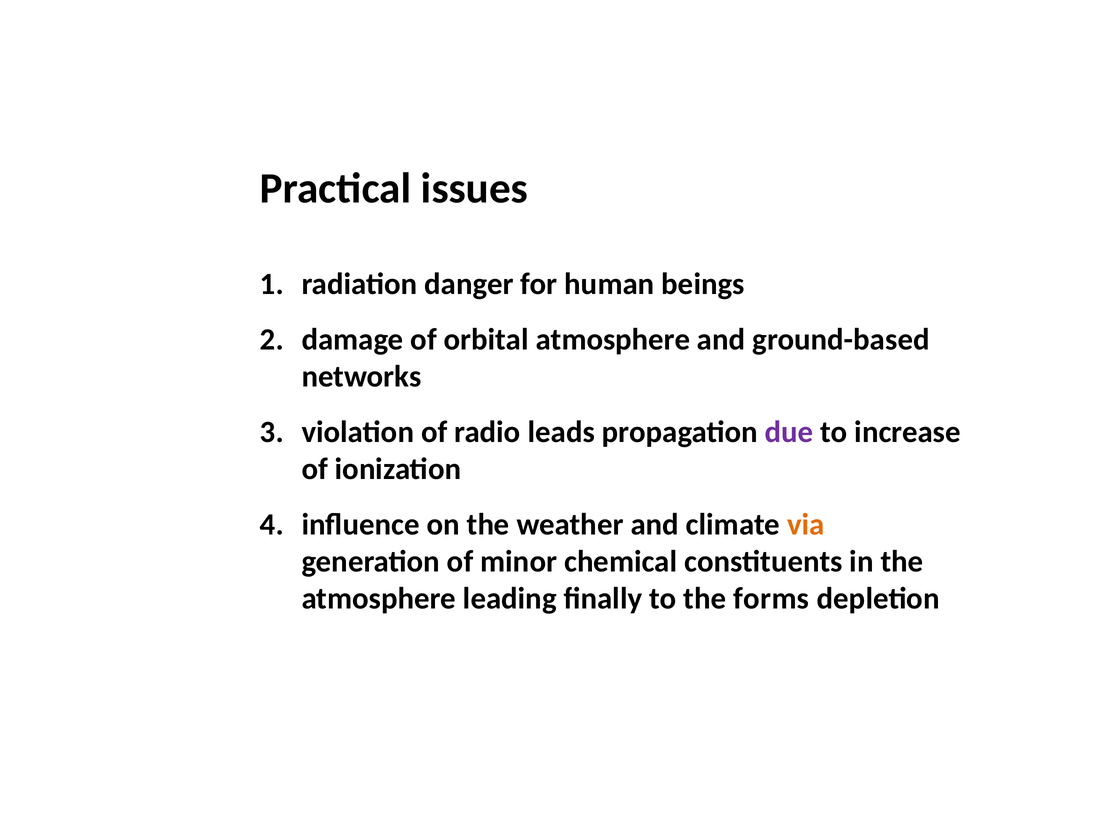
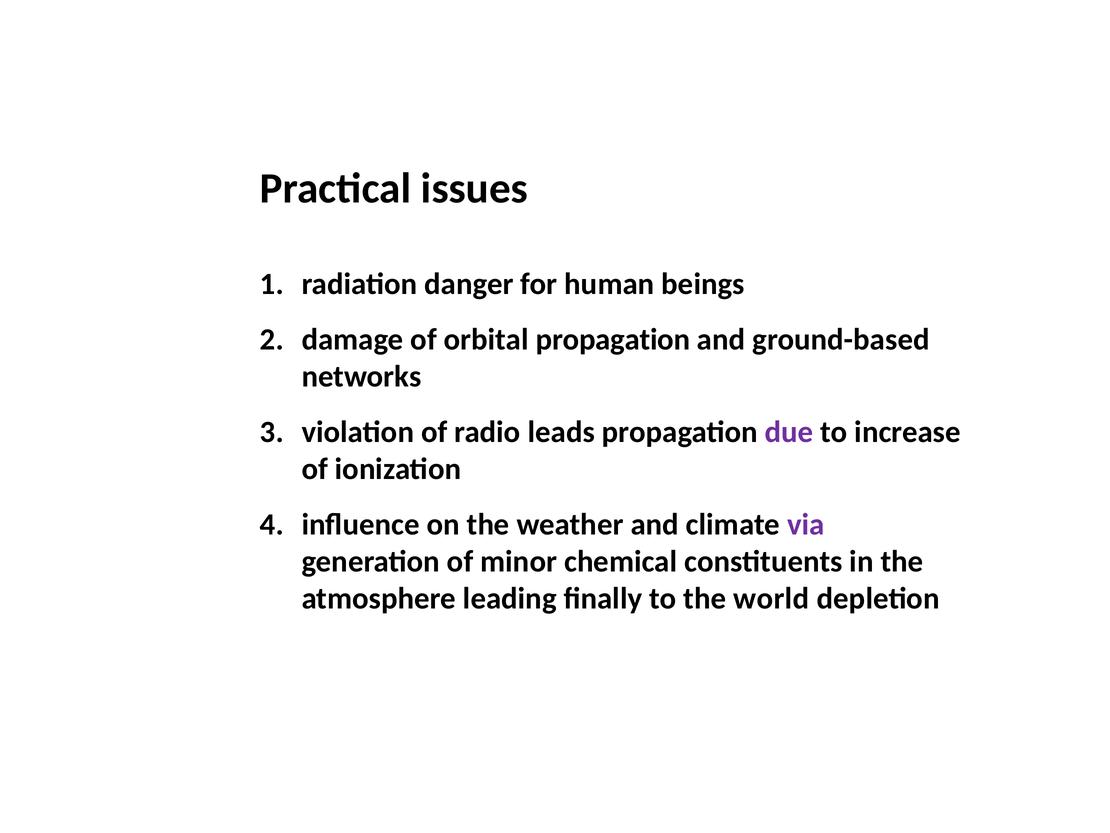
orbital atmosphere: atmosphere -> propagation (613, 339)
via colour: orange -> purple (806, 524)
forms: forms -> world (771, 598)
